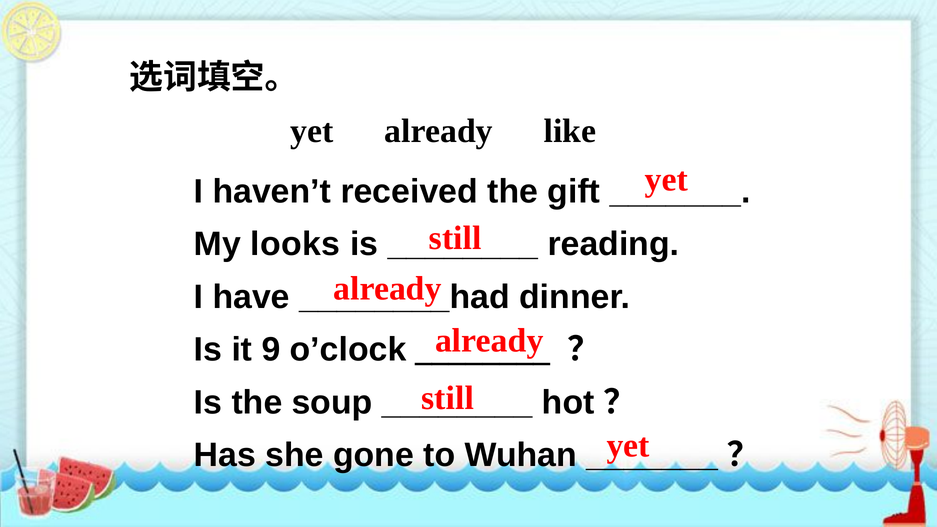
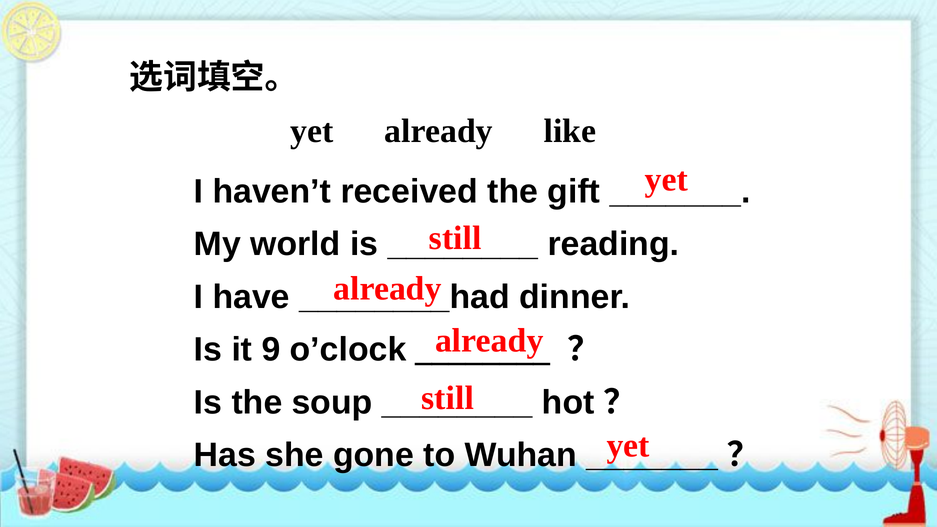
looks: looks -> world (295, 244)
